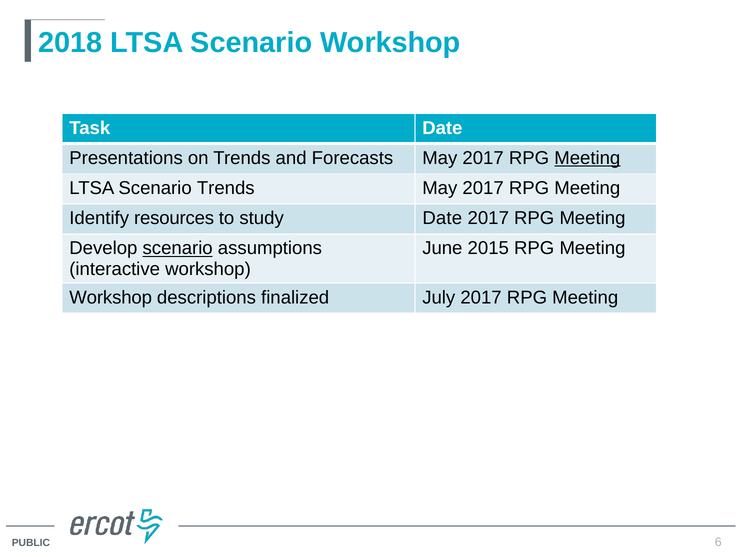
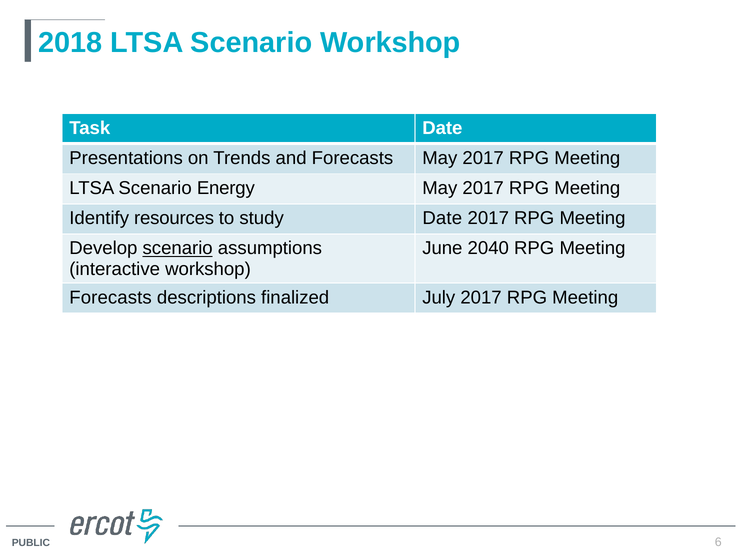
Meeting underline: present -> none (587, 158)
Scenario Trends: Trends -> Energy (226, 188)
2015: 2015 -> 2040 (488, 248)
Workshop: Workshop -> Forecasts (111, 298)
